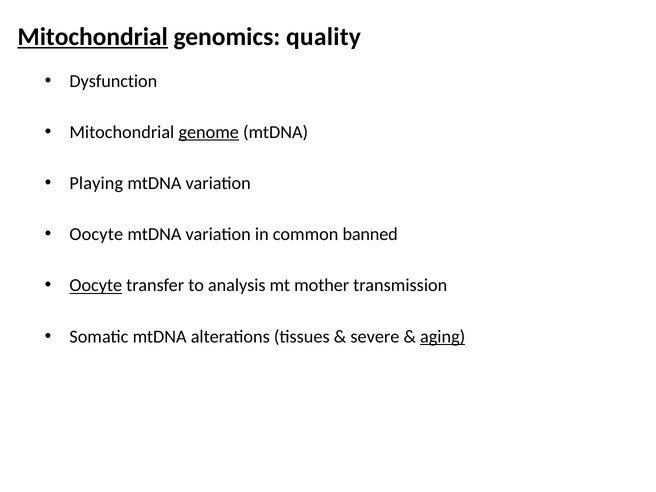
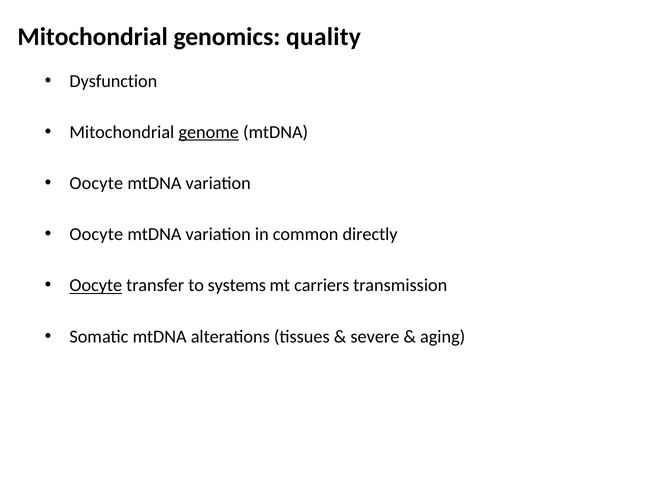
Mitochondrial underline: present -> none (93, 37)
Playing: Playing -> Oocyte (96, 183)
banned: banned -> directly (370, 234)
analysis: analysis -> systems (237, 285)
mother: mother -> carriers (322, 285)
aging underline: present -> none (443, 337)
